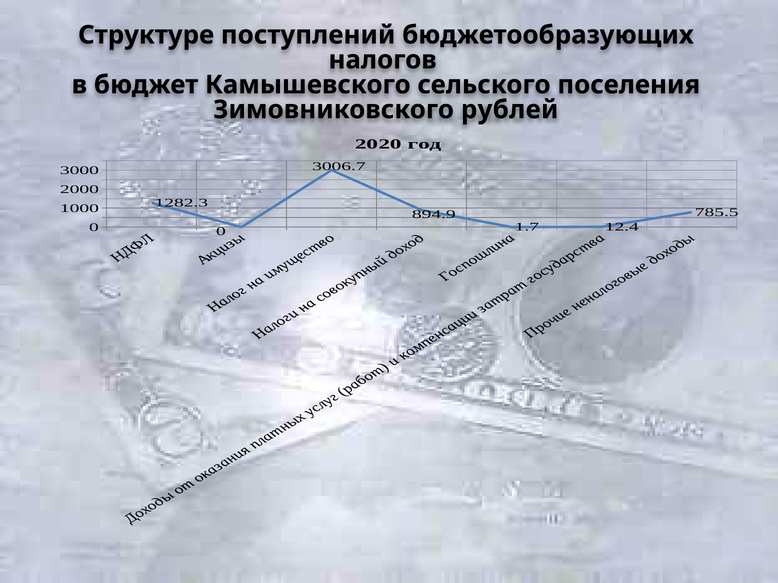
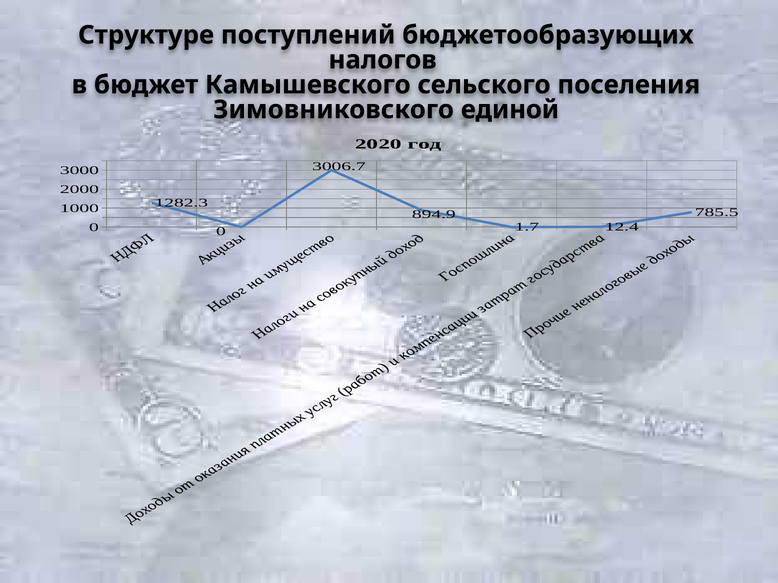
рублей: рублей -> единой (510, 110)
